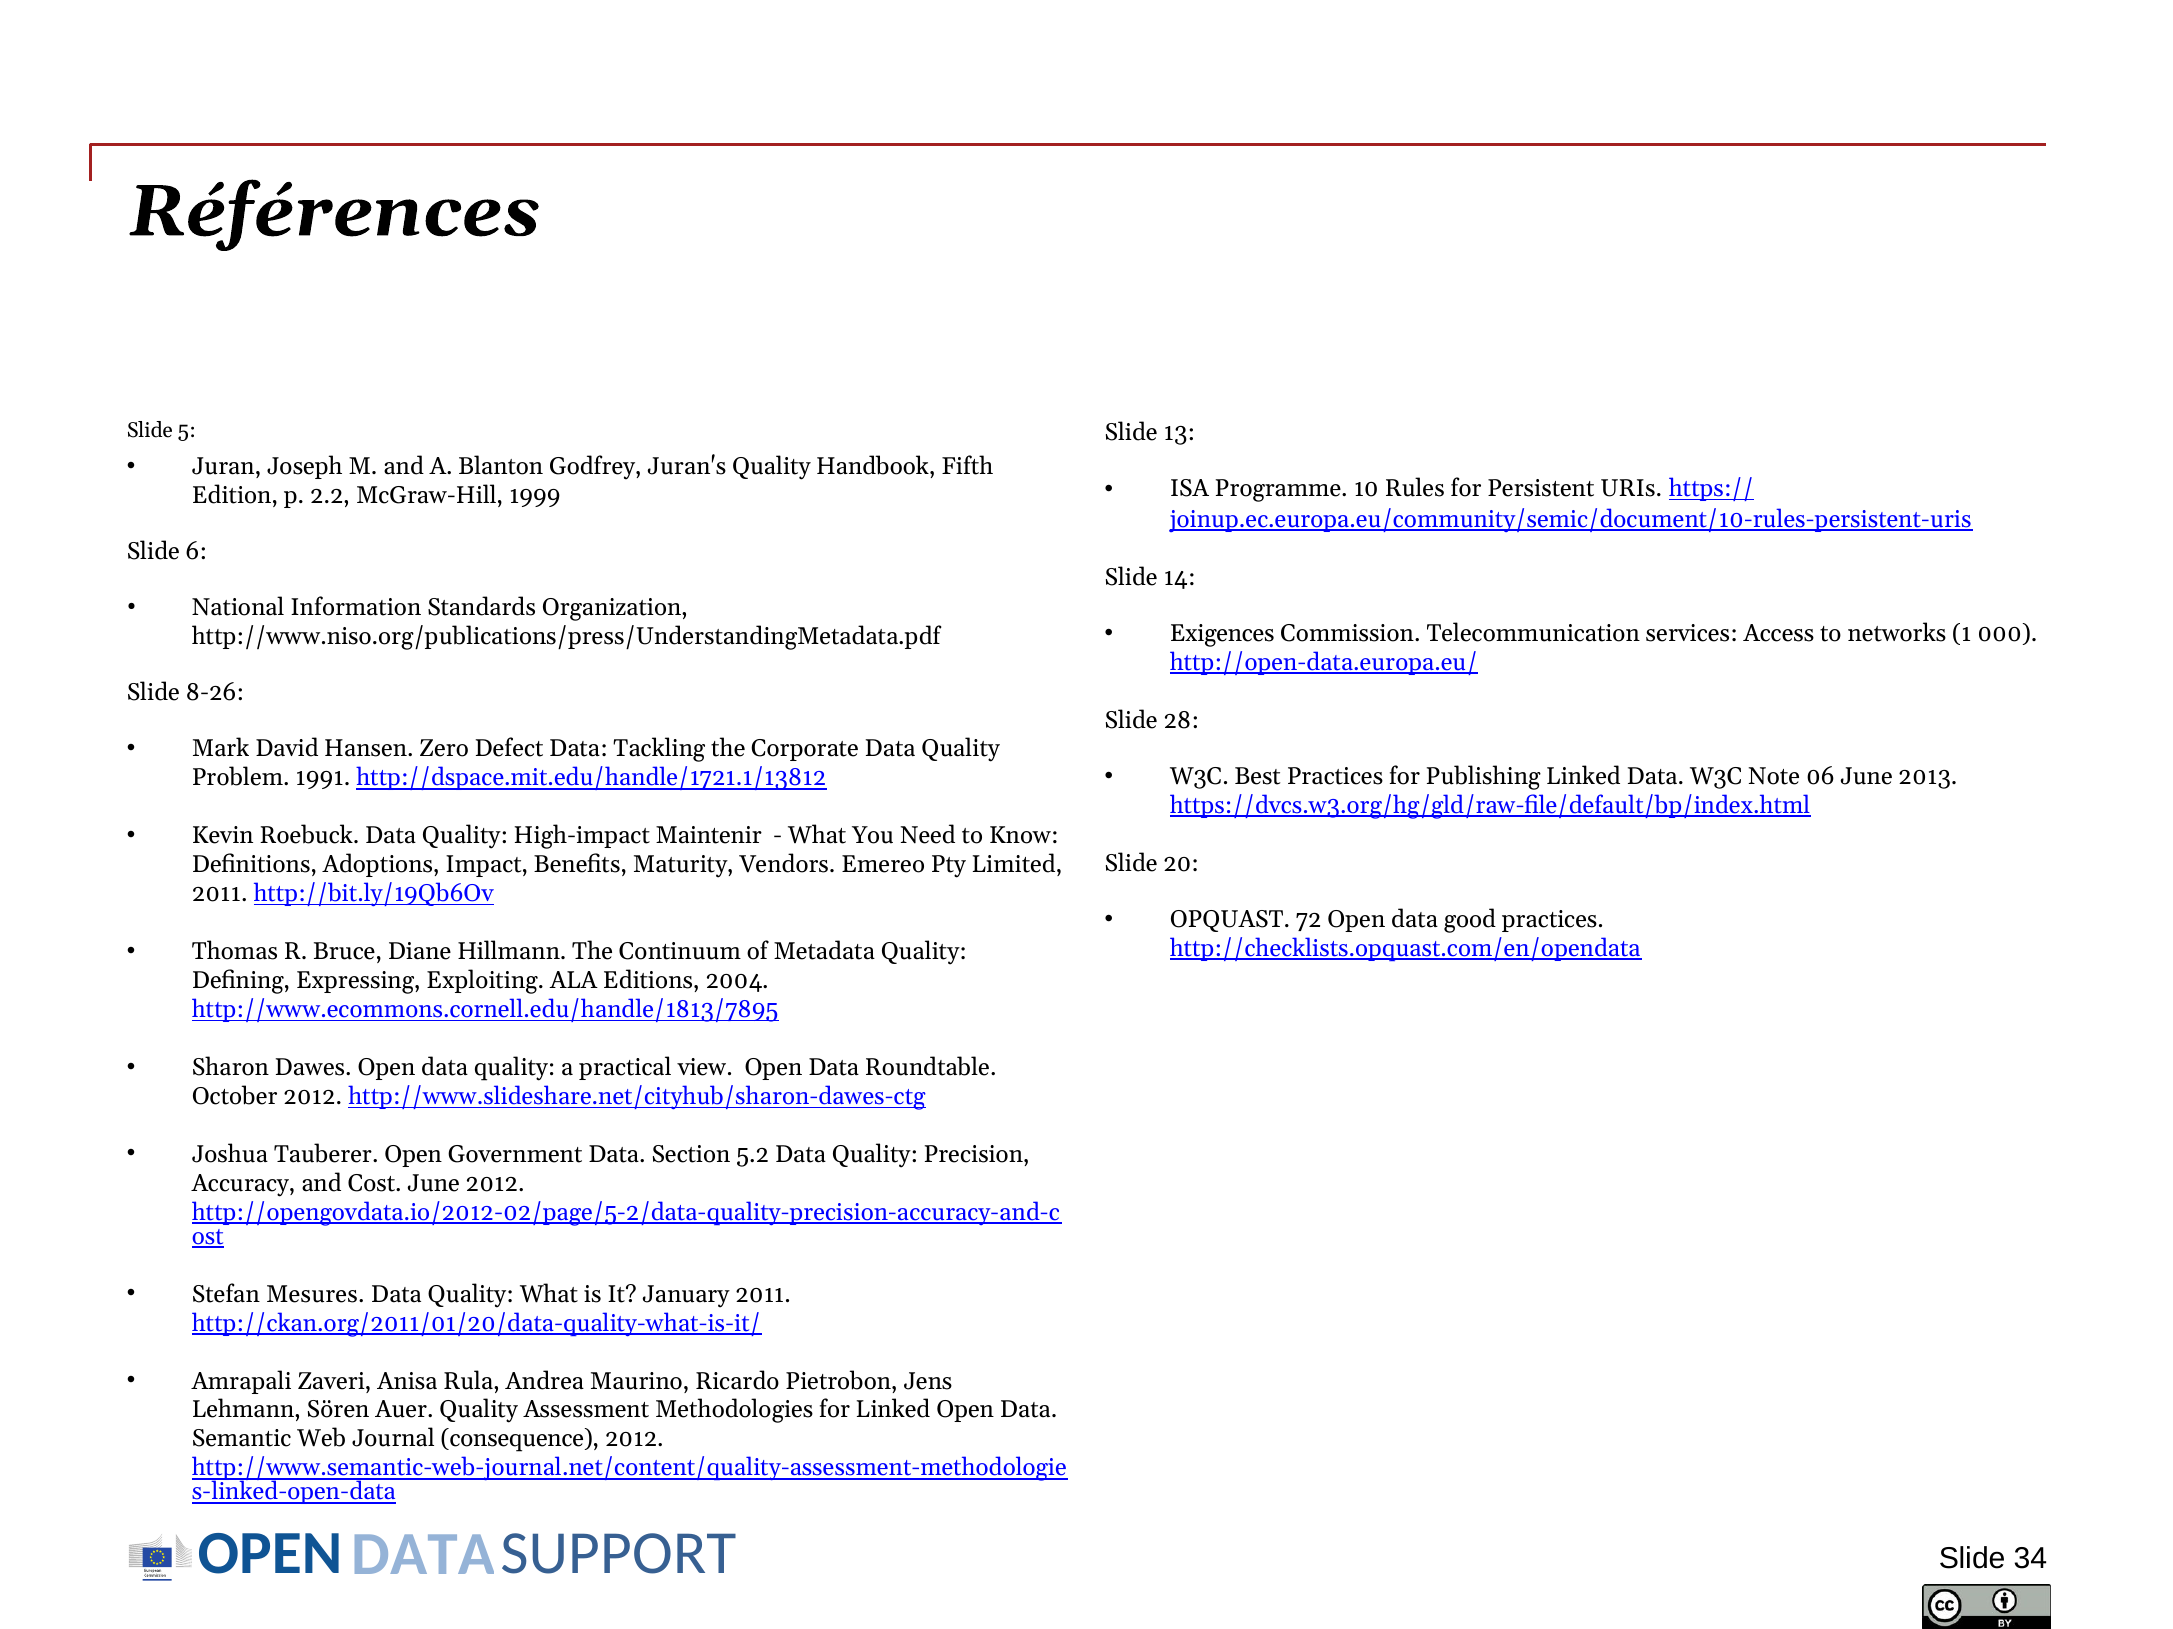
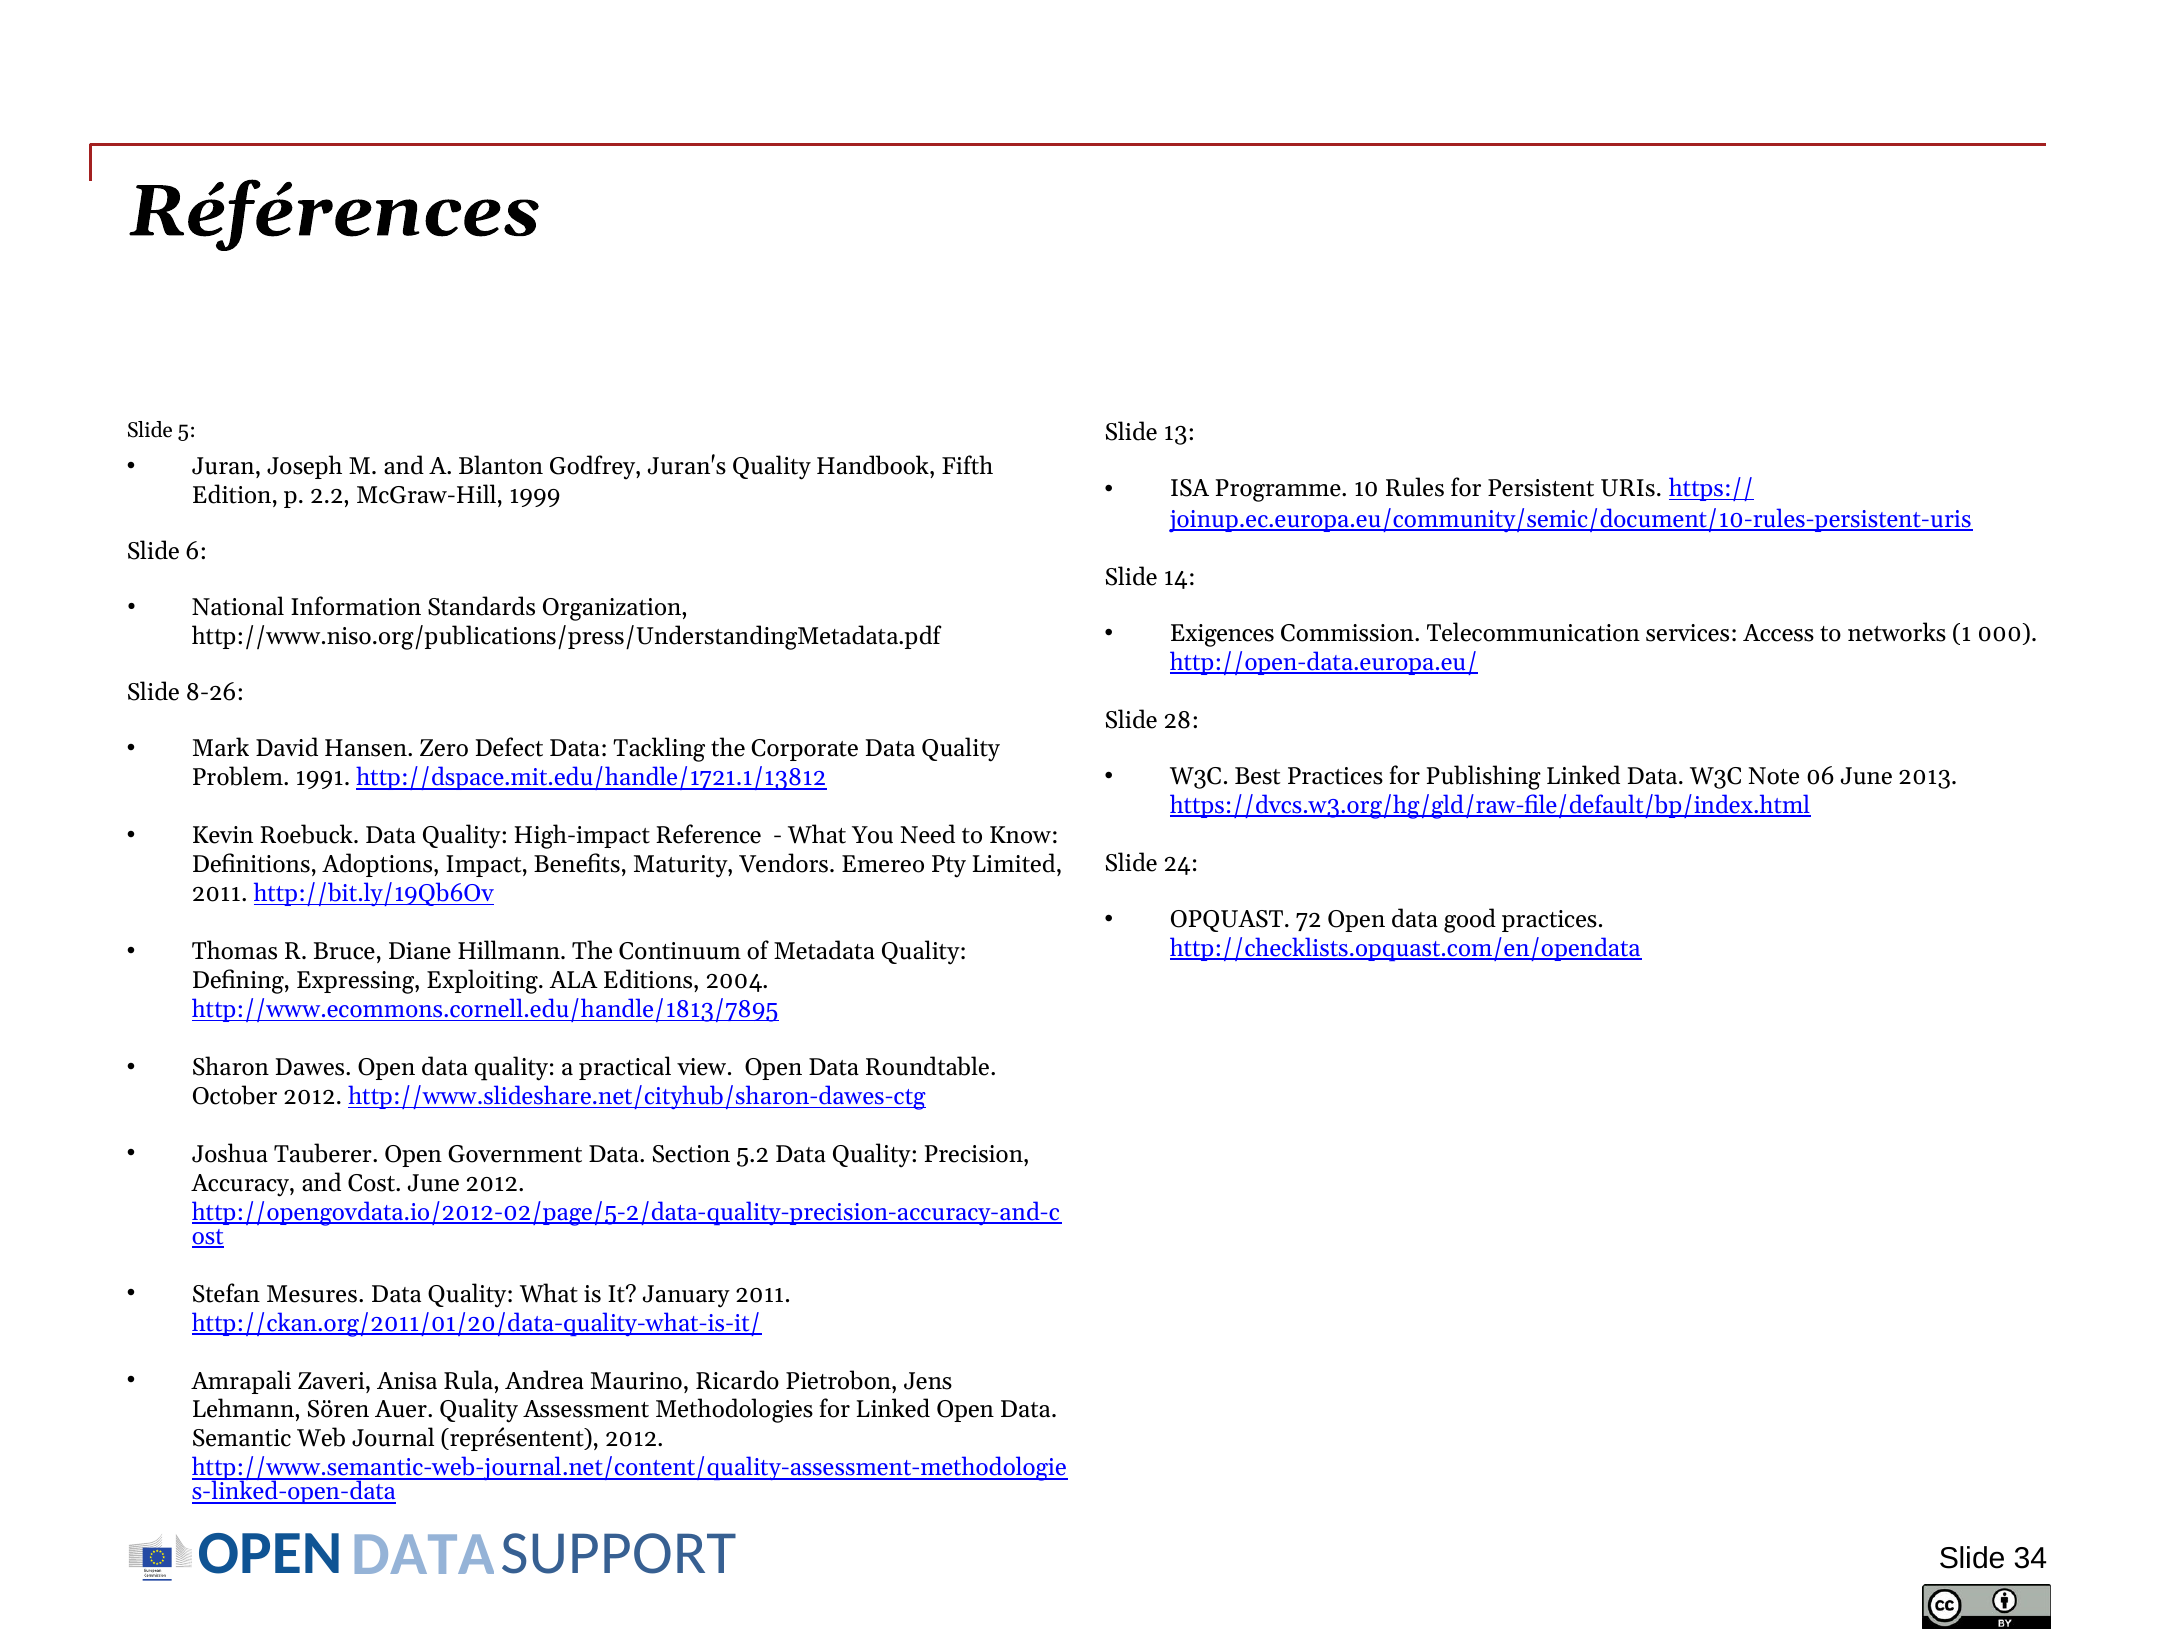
Maintenir: Maintenir -> Reference (709, 836)
20: 20 -> 24 (1181, 864)
consequence: consequence -> représentent (520, 1440)
